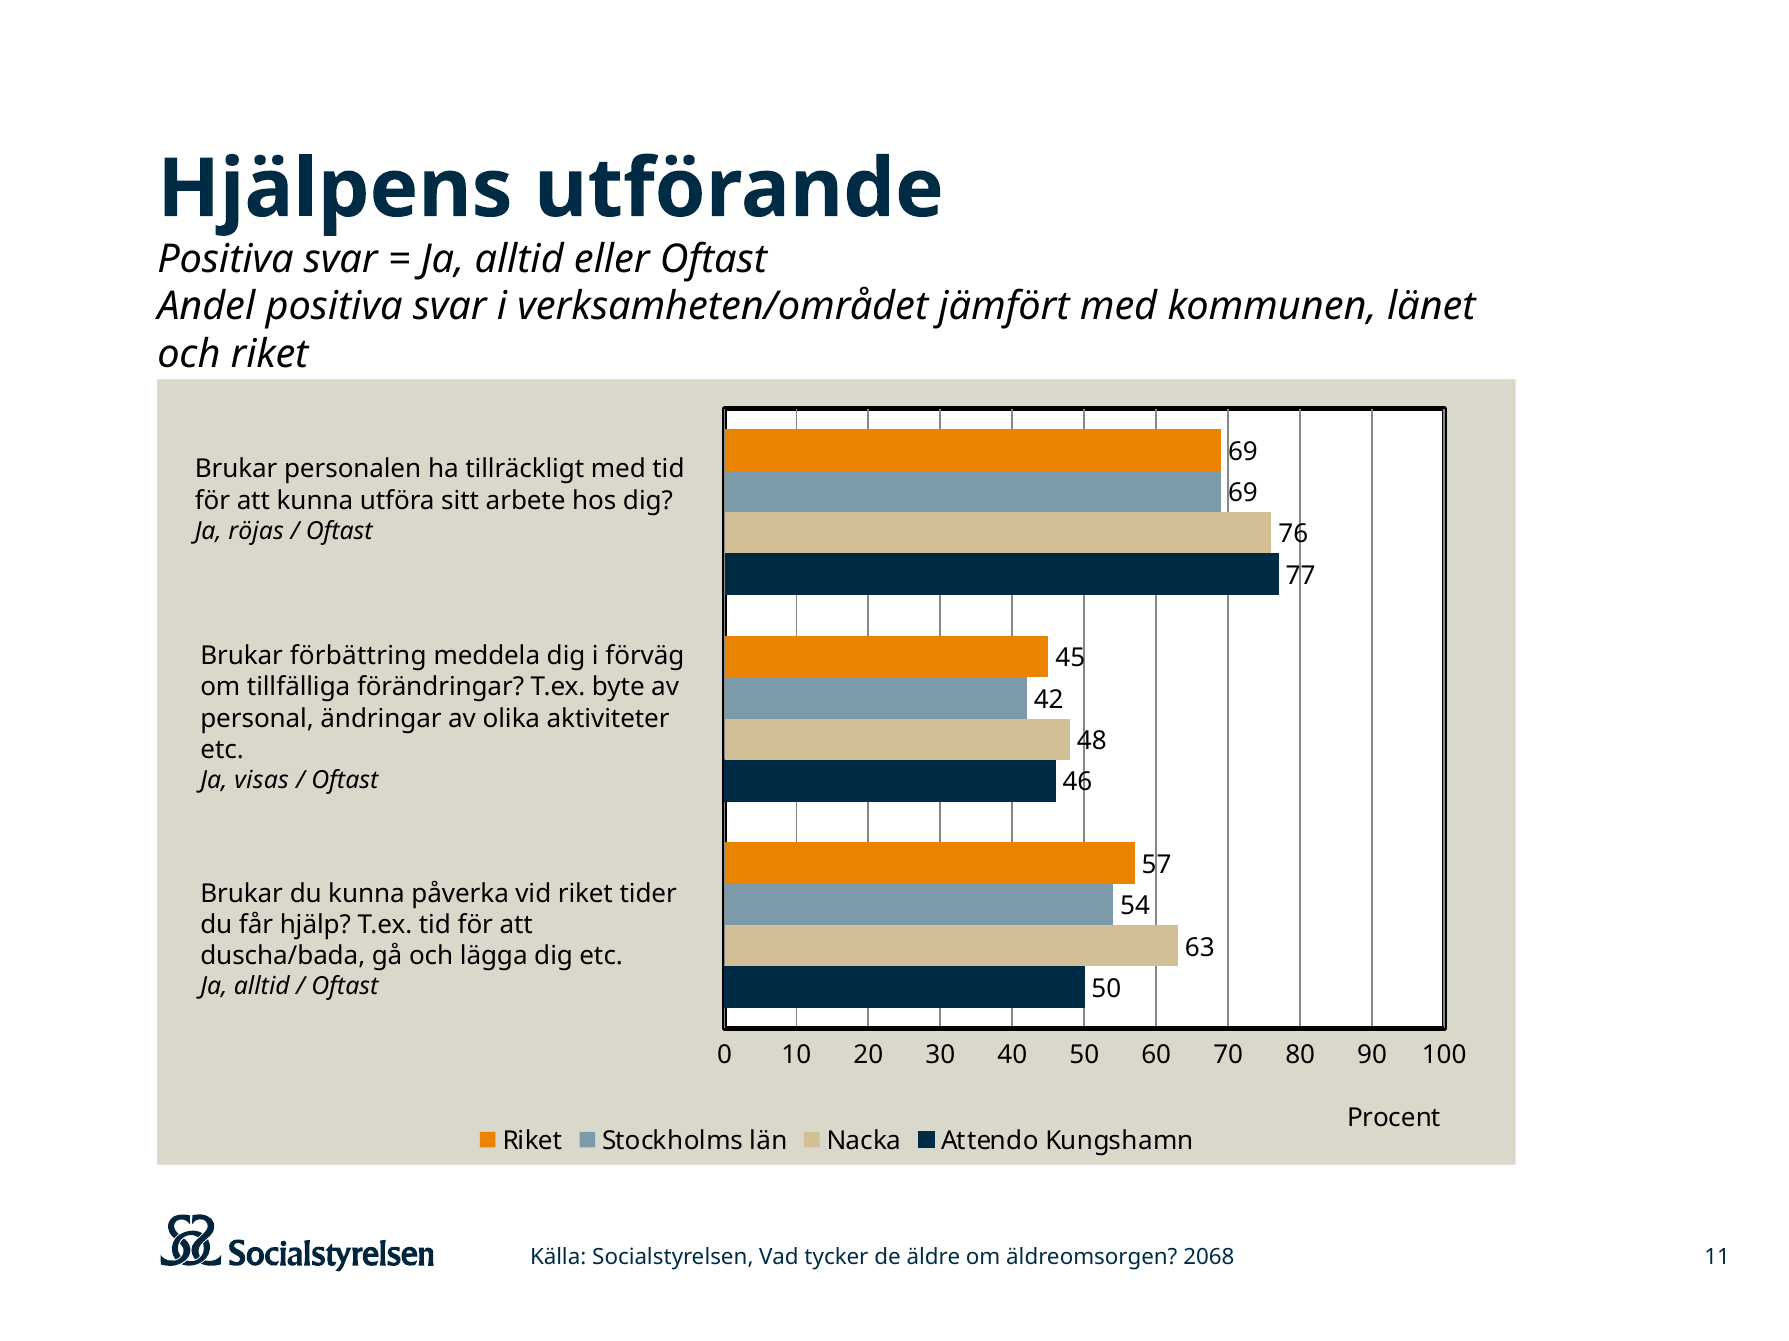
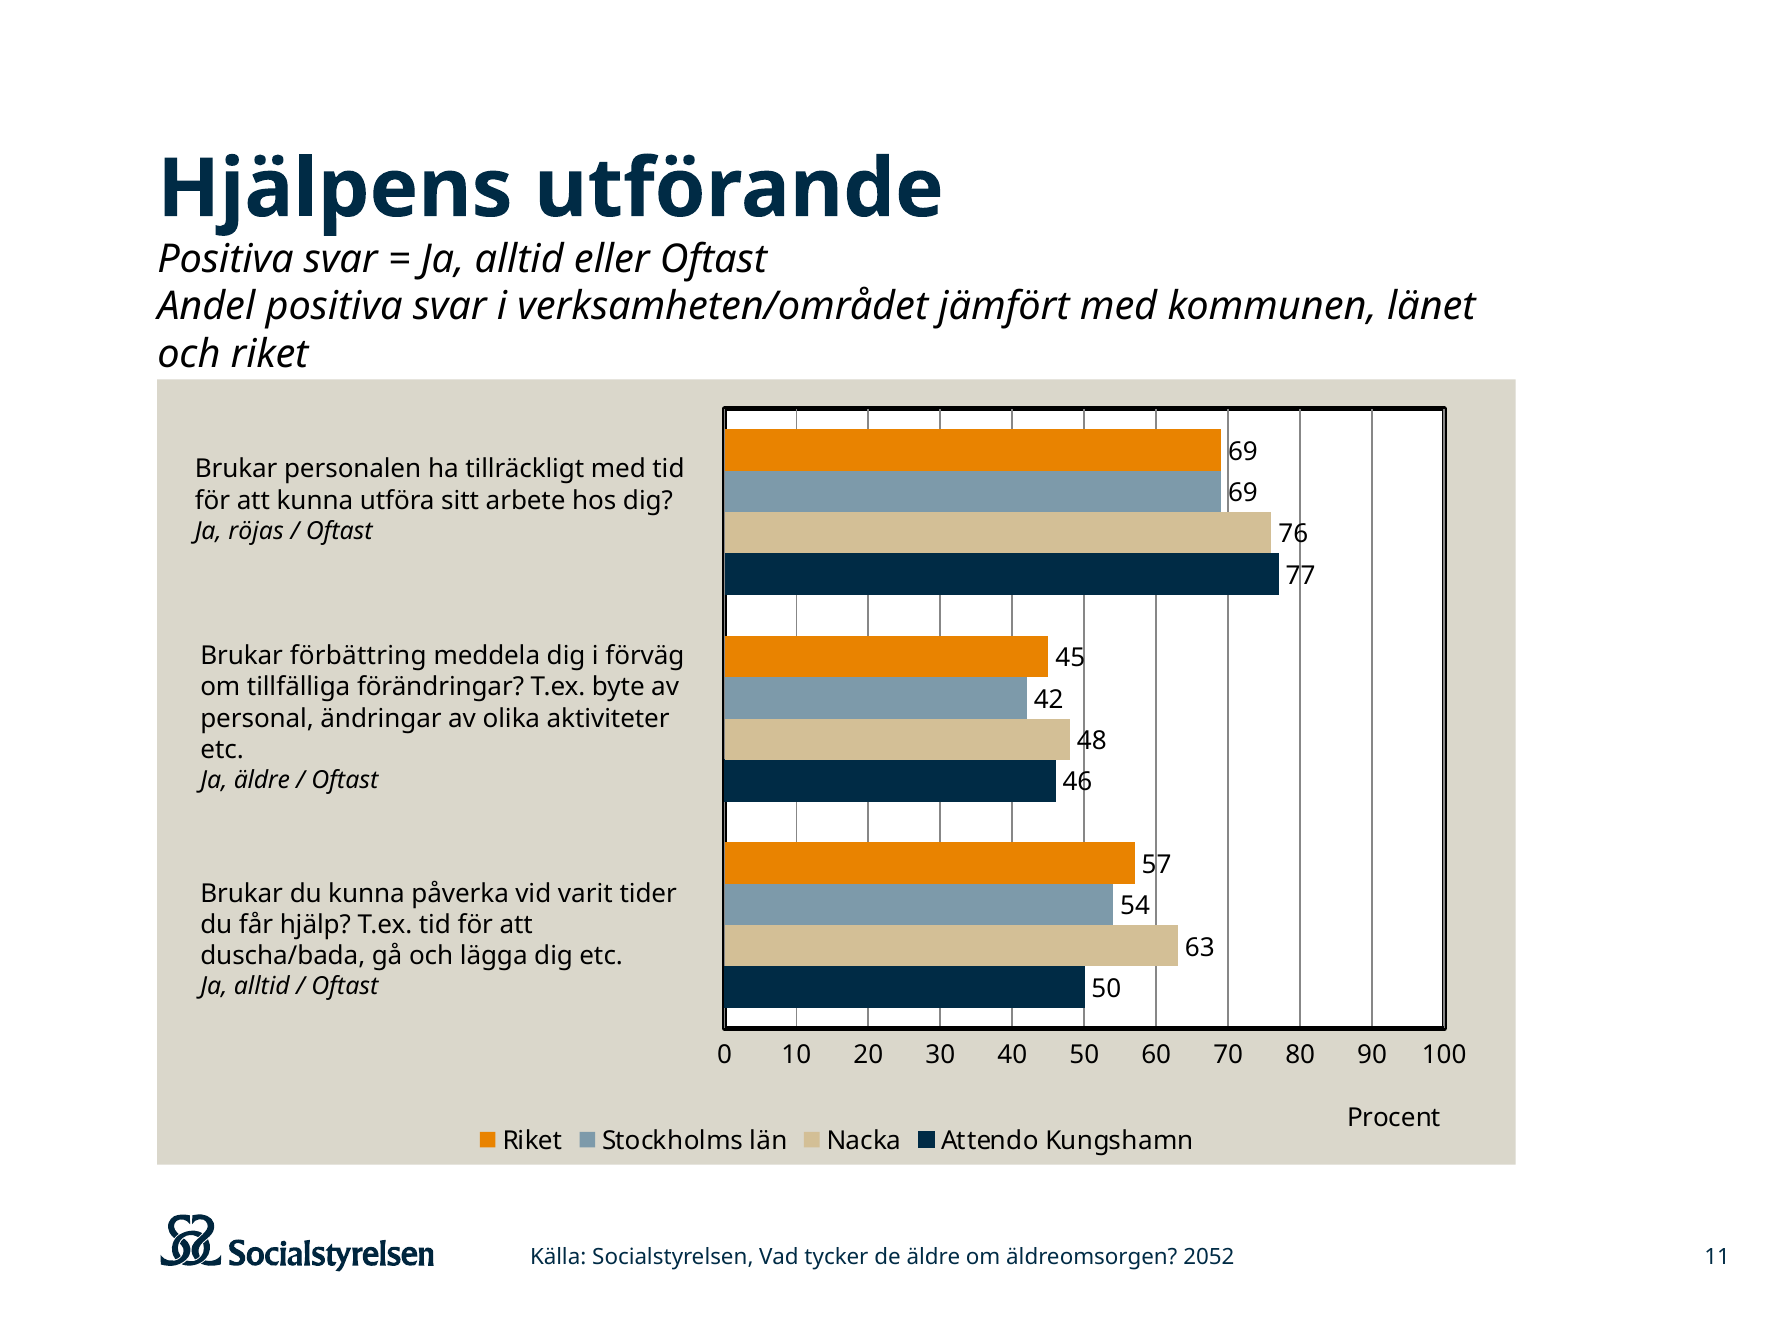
Ja visas: visas -> äldre (262, 781)
vid riket: riket -> varit (585, 894)
2068: 2068 -> 2052 (1209, 1258)
